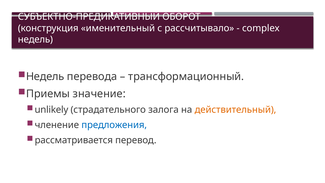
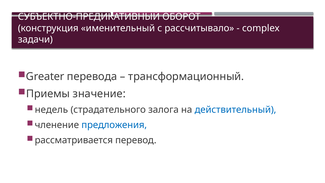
недель: недель -> задачи (35, 39)
Недель: Недель -> Greater (45, 76)
unlikely: unlikely -> недель (51, 110)
действительный colour: orange -> blue (235, 110)
